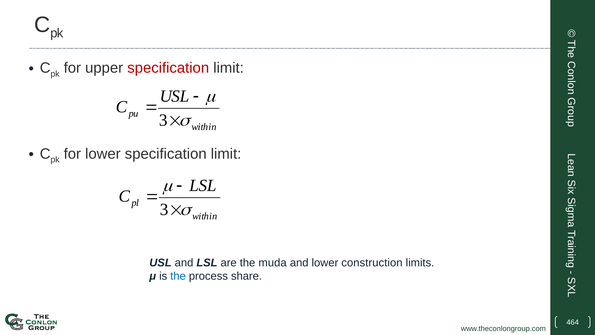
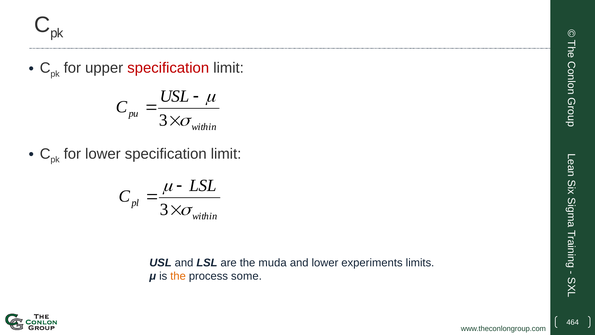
construction: construction -> experiments (372, 262)
the colour: blue -> orange (178, 276)
share: share -> some (246, 276)
